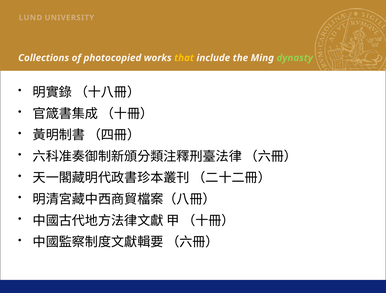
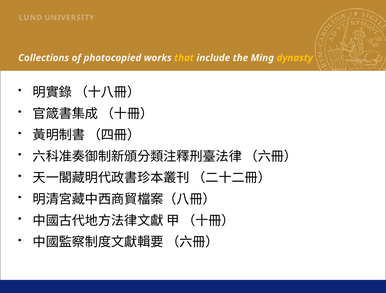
dynasty colour: light green -> yellow (295, 58)
